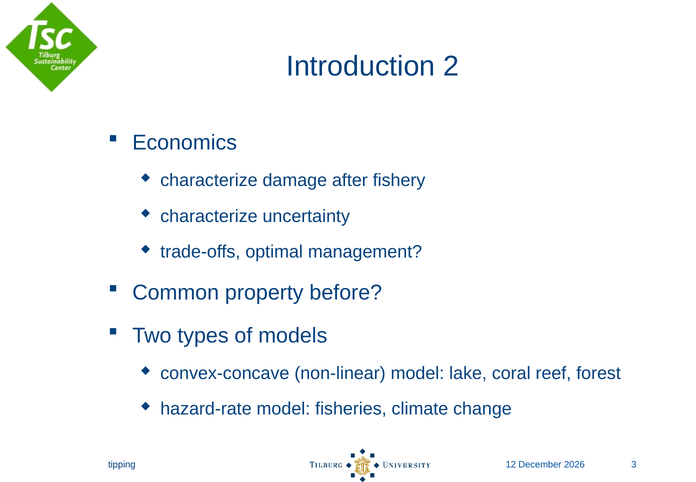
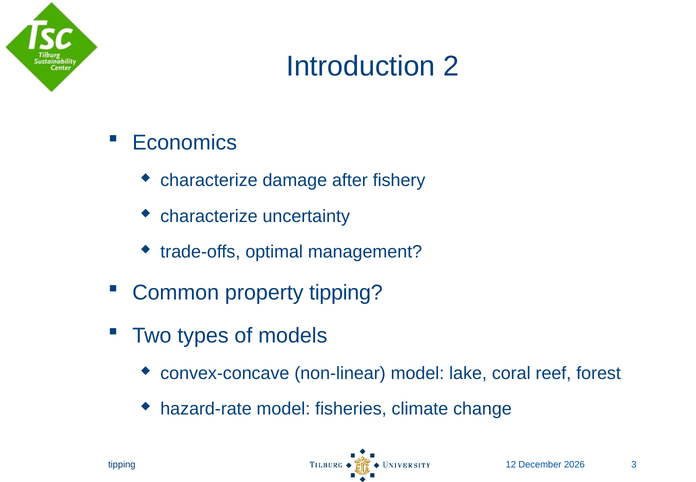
property before: before -> tipping (346, 293)
